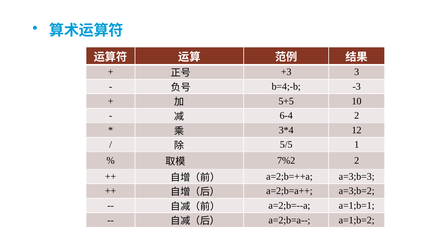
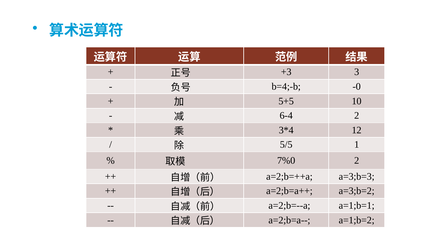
-3: -3 -> -0 (357, 87)
7%2: 7%2 -> 7%0 (286, 161)
